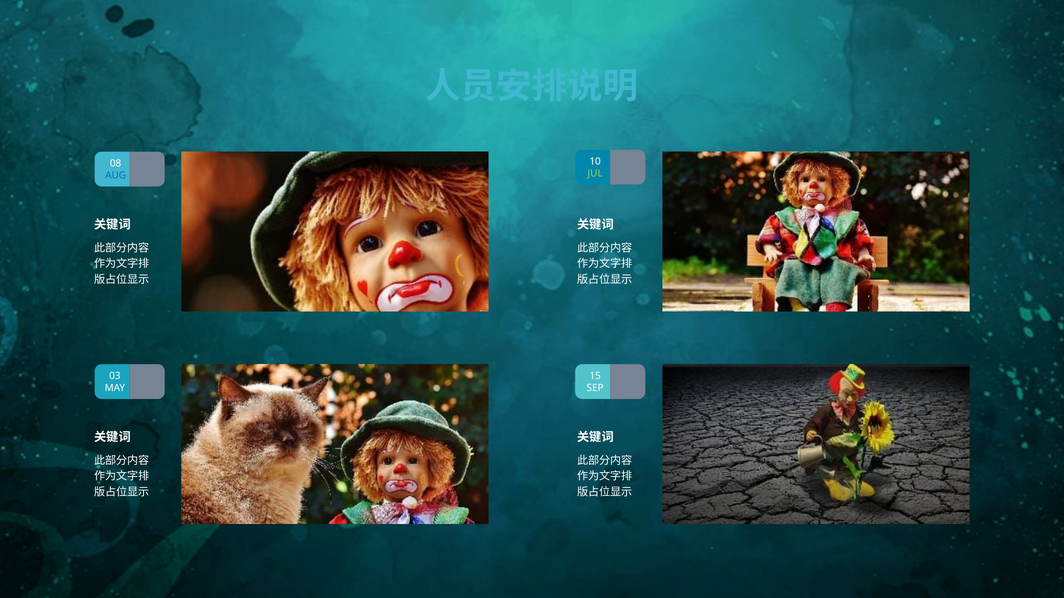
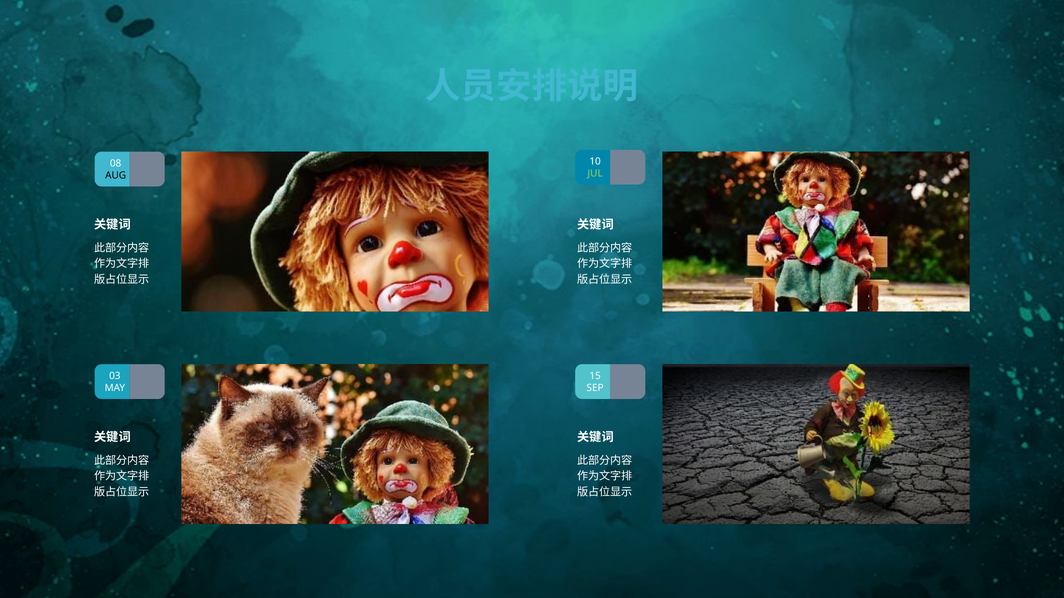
AUG colour: blue -> black (116, 176)
